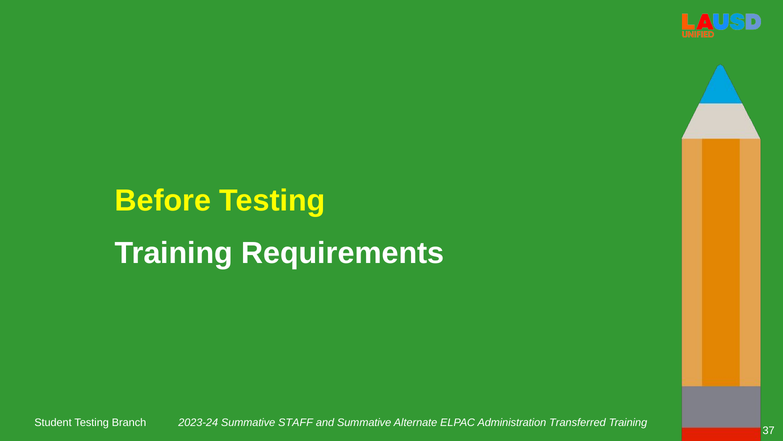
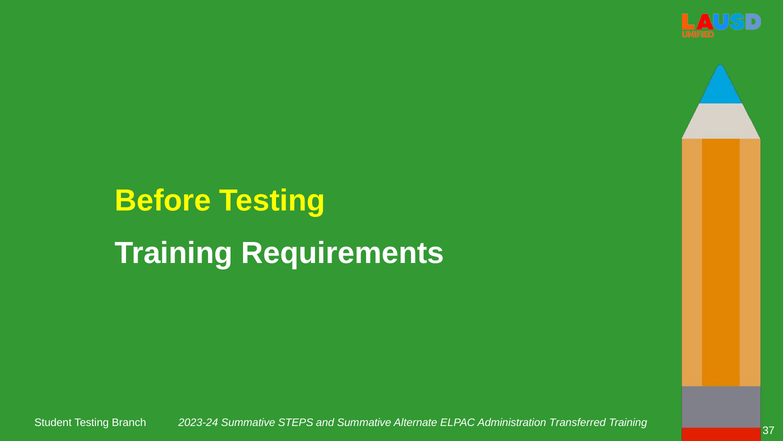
STAFF: STAFF -> STEPS (296, 422)
